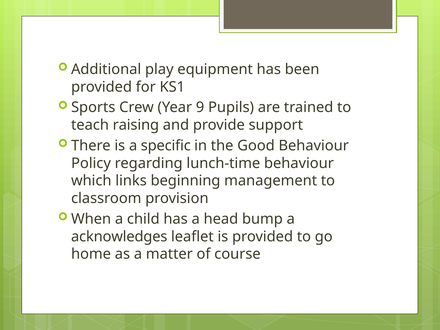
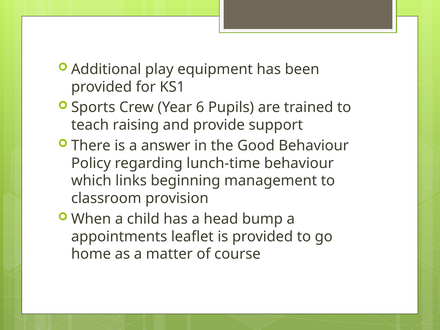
9: 9 -> 6 (200, 107)
specific: specific -> answer (166, 146)
acknowledges: acknowledges -> appointments (119, 237)
